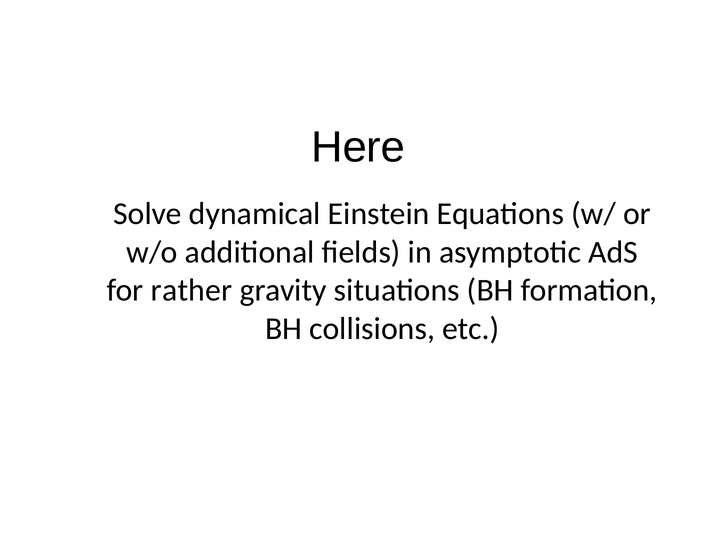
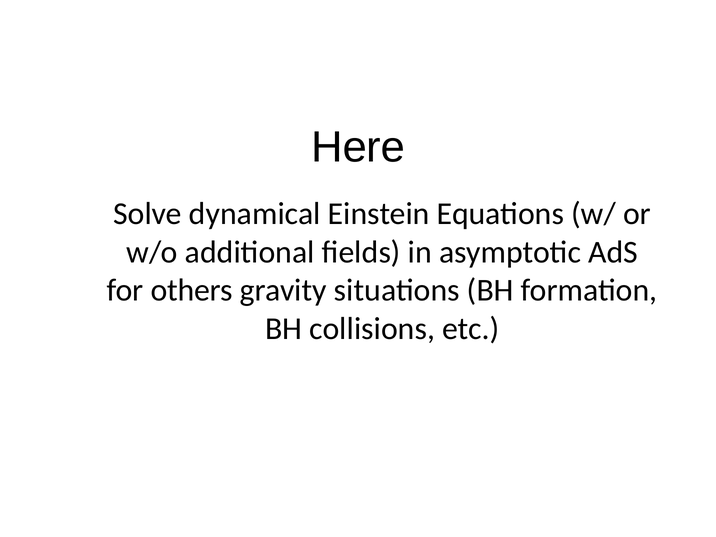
rather: rather -> others (192, 290)
